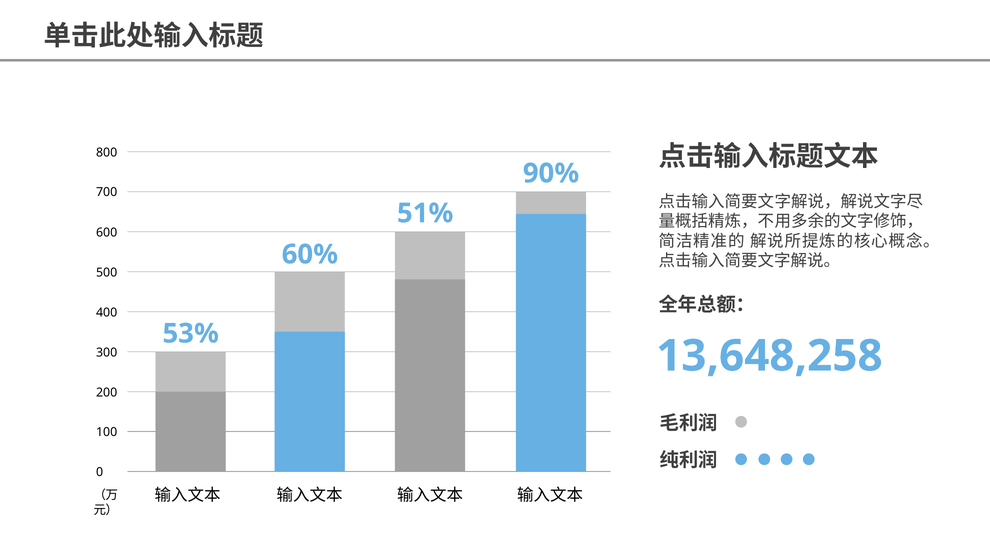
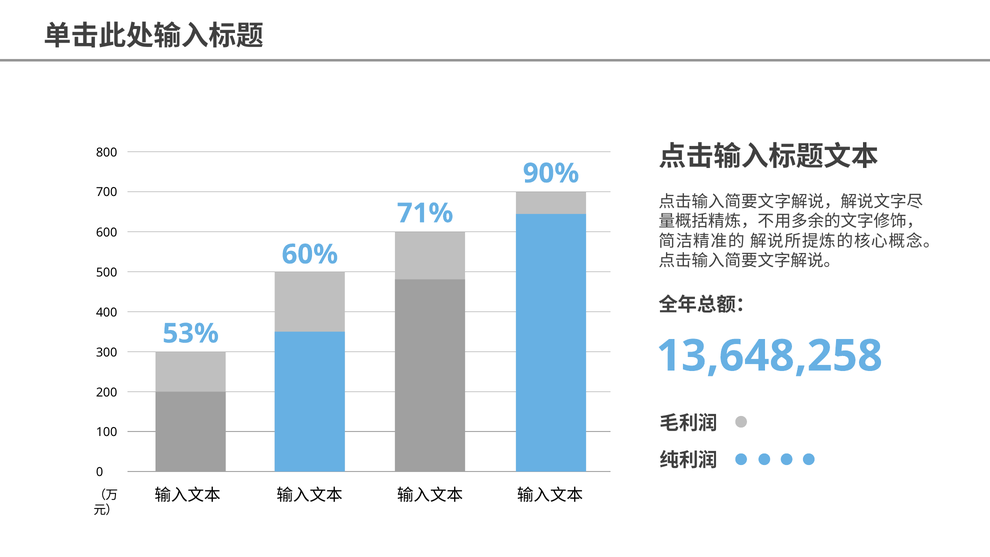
51%: 51% -> 71% (425, 213)
